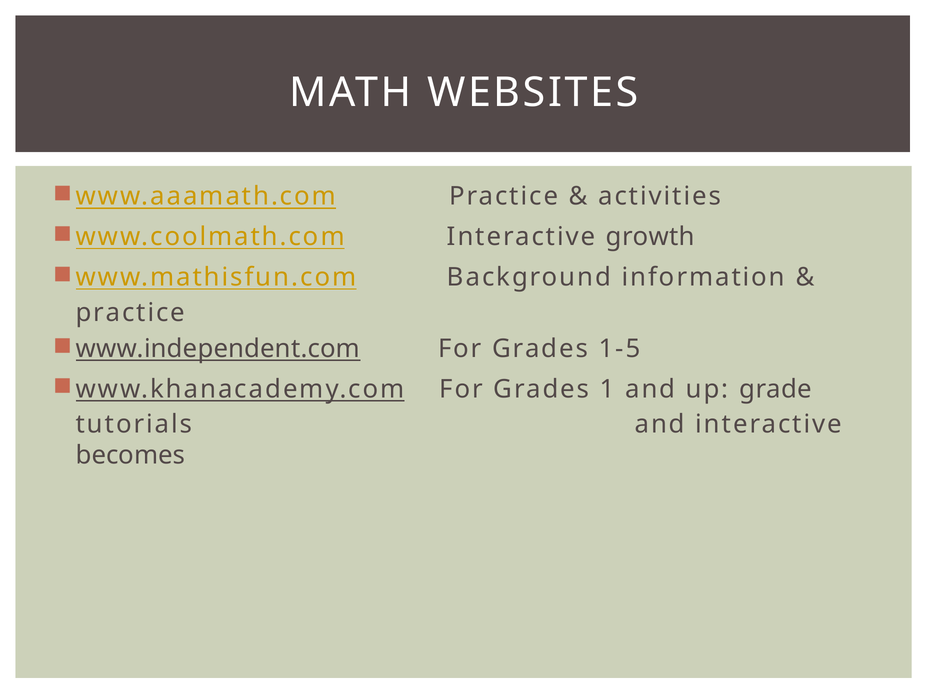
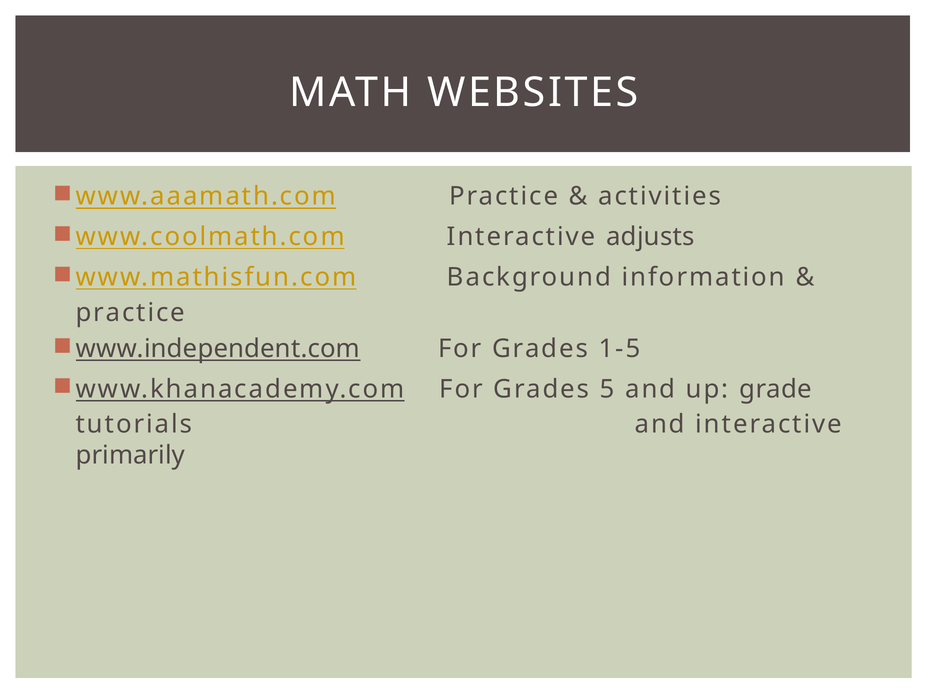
growth: growth -> adjusts (650, 237)
1: 1 -> 5 (607, 389)
becomes: becomes -> primarily (130, 455)
